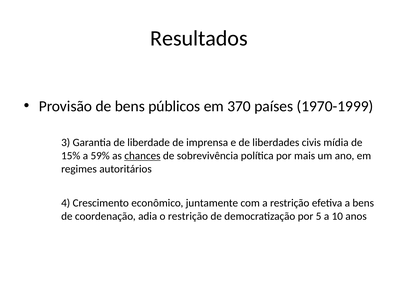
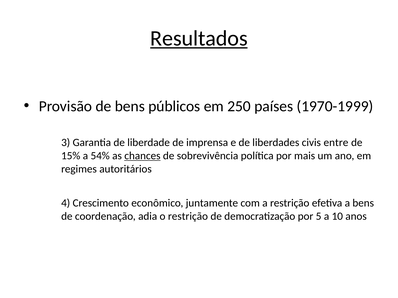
Resultados underline: none -> present (199, 38)
370: 370 -> 250 (239, 106)
mídia: mídia -> entre (336, 143)
59%: 59% -> 54% (100, 156)
